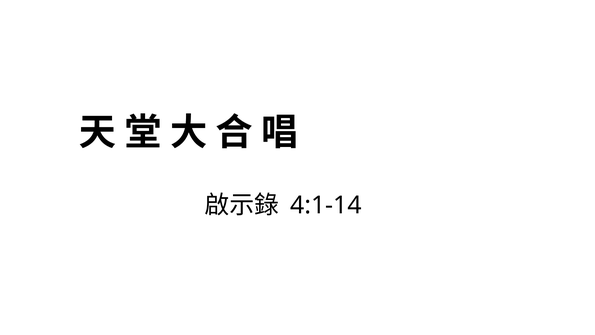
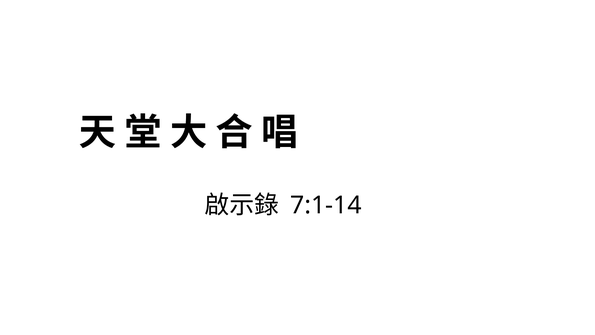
4:1-14: 4:1-14 -> 7:1-14 (326, 205)
